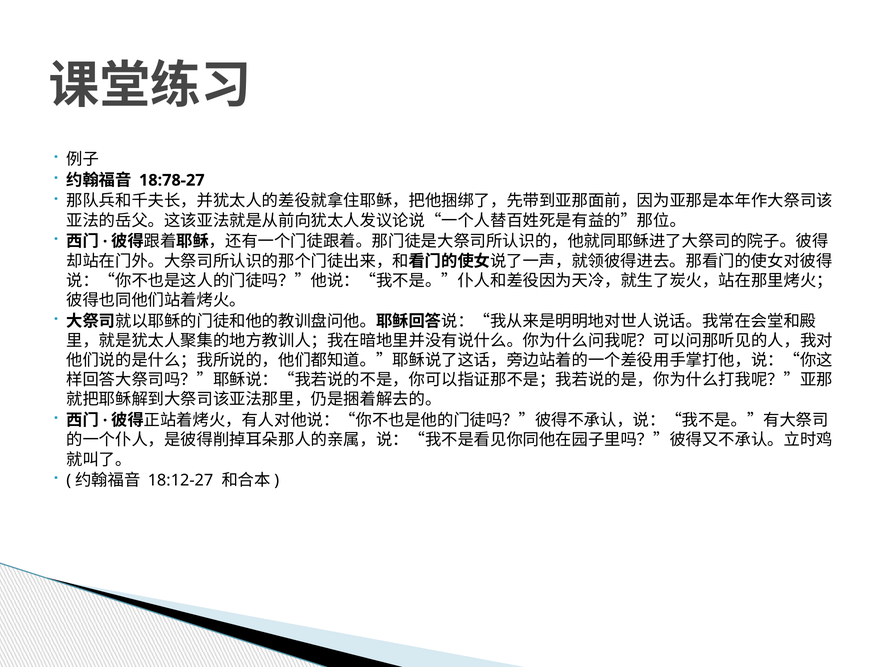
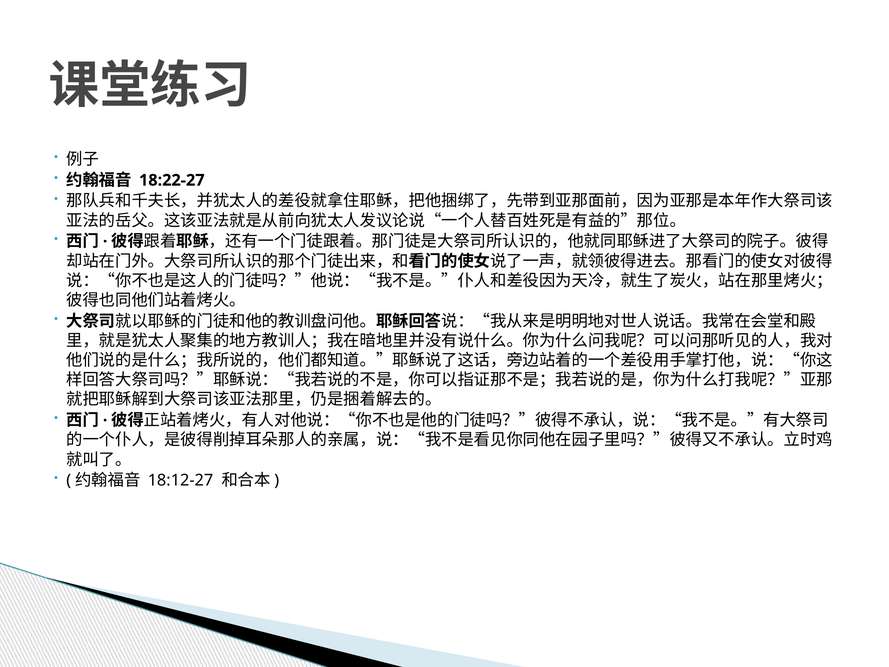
18:78-27: 18:78-27 -> 18:22-27 (172, 180)
